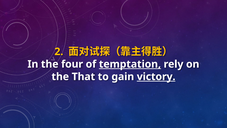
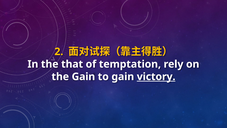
four: four -> that (72, 64)
temptation underline: present -> none (130, 64)
the That: That -> Gain (83, 76)
